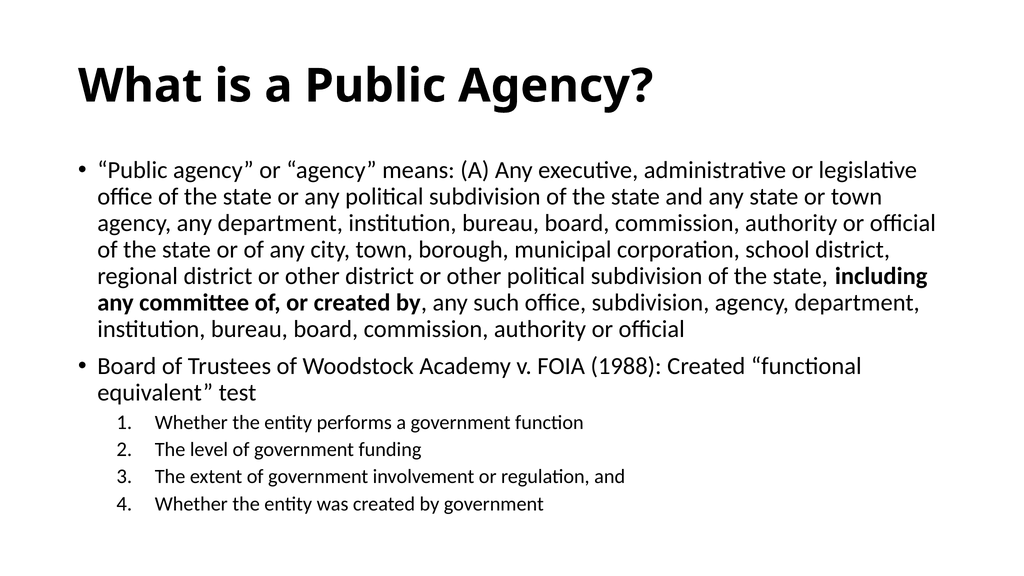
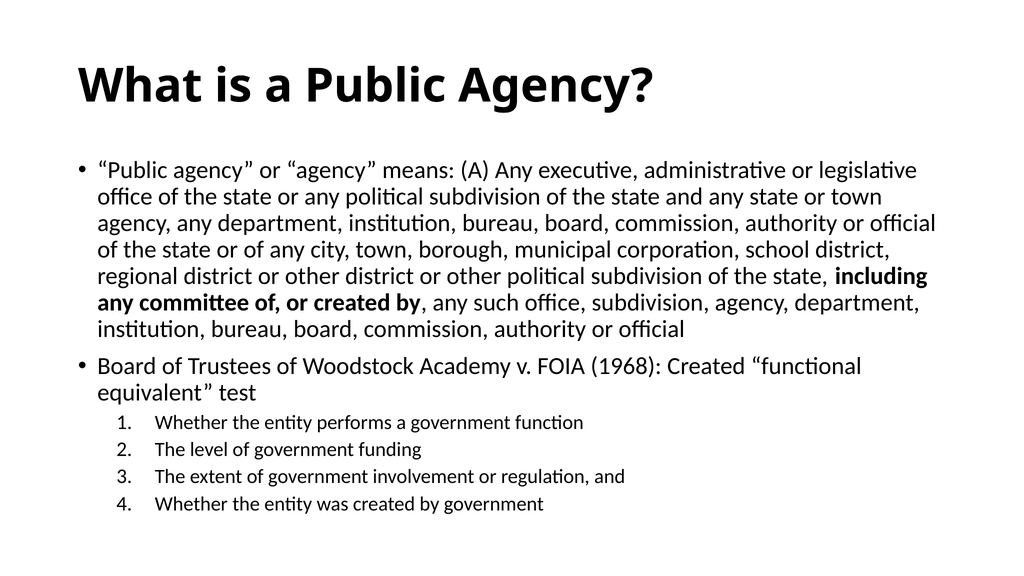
1988: 1988 -> 1968 (626, 366)
